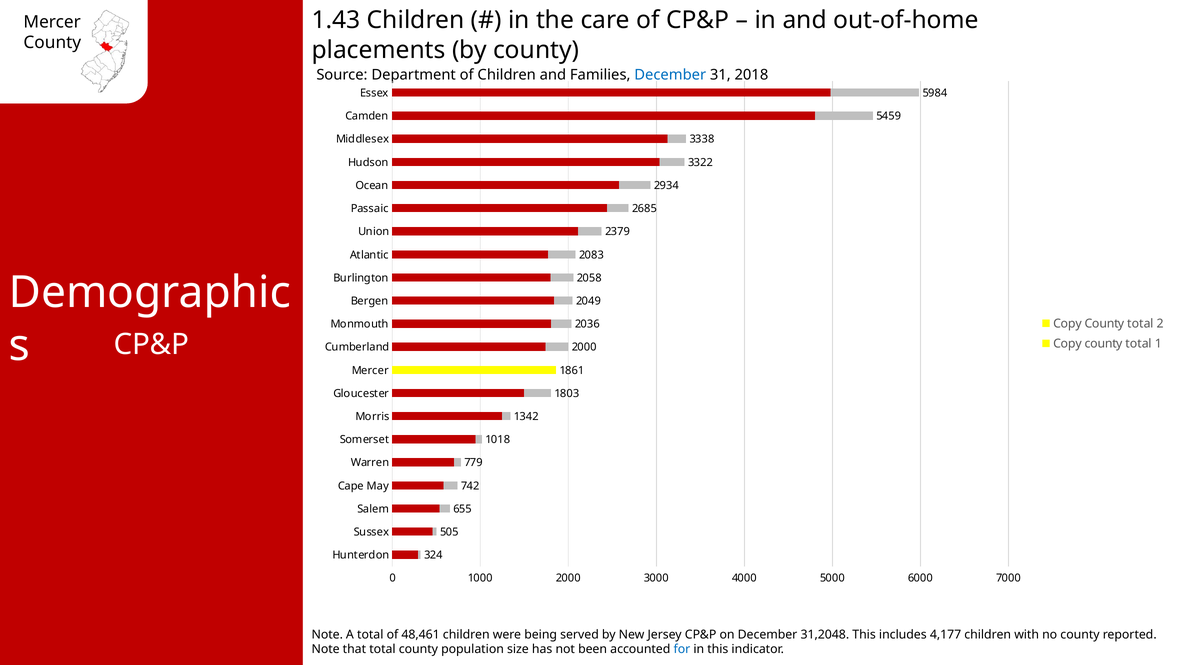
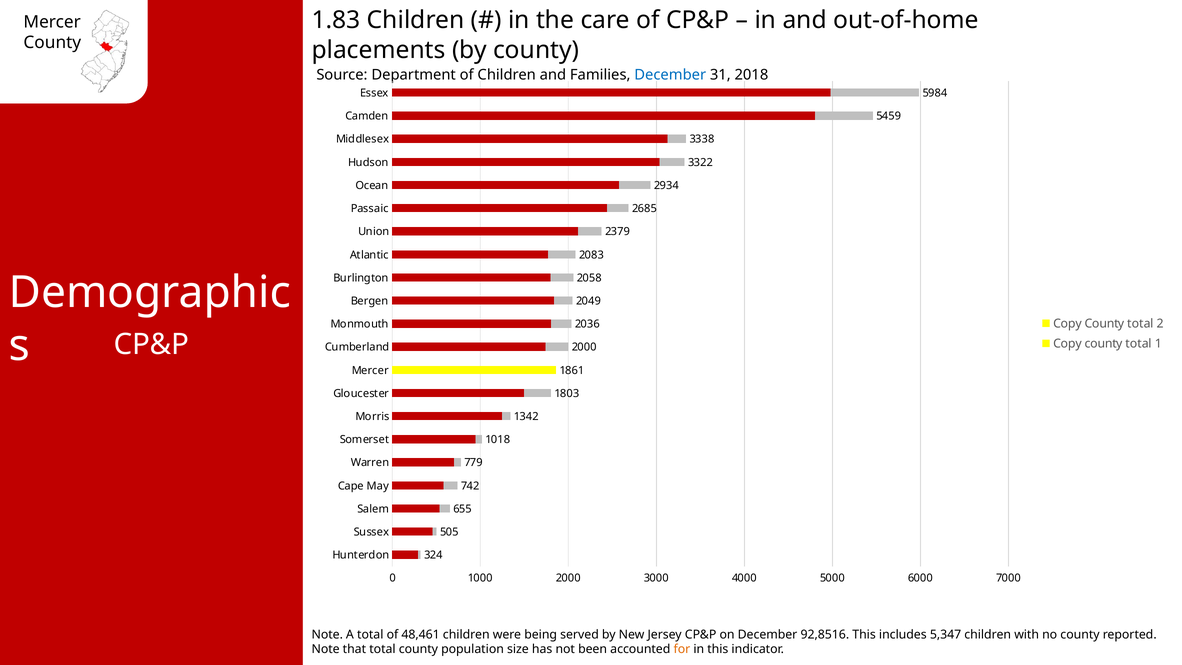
1.43: 1.43 -> 1.83 (336, 20)
31,2048: 31,2048 -> 92,8516 (825, 634)
4,177: 4,177 -> 5,347 (946, 634)
for colour: blue -> orange (682, 649)
